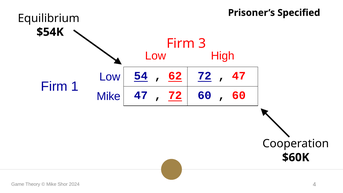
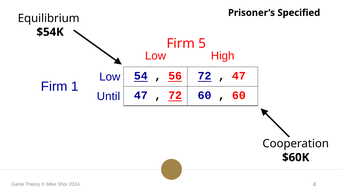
3: 3 -> 5 (202, 43)
62: 62 -> 56 (175, 76)
Mike: Mike -> Until (108, 96)
